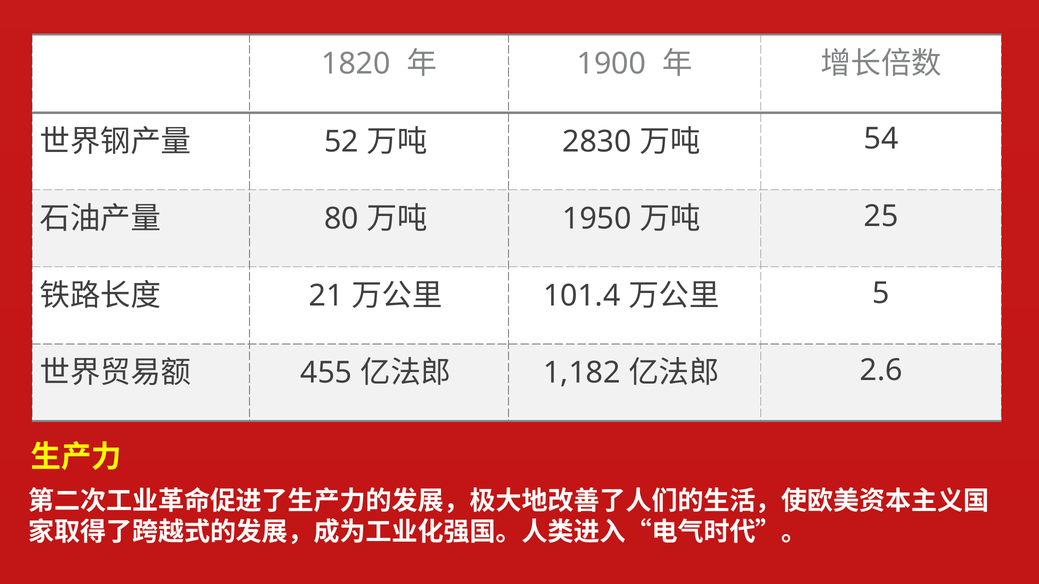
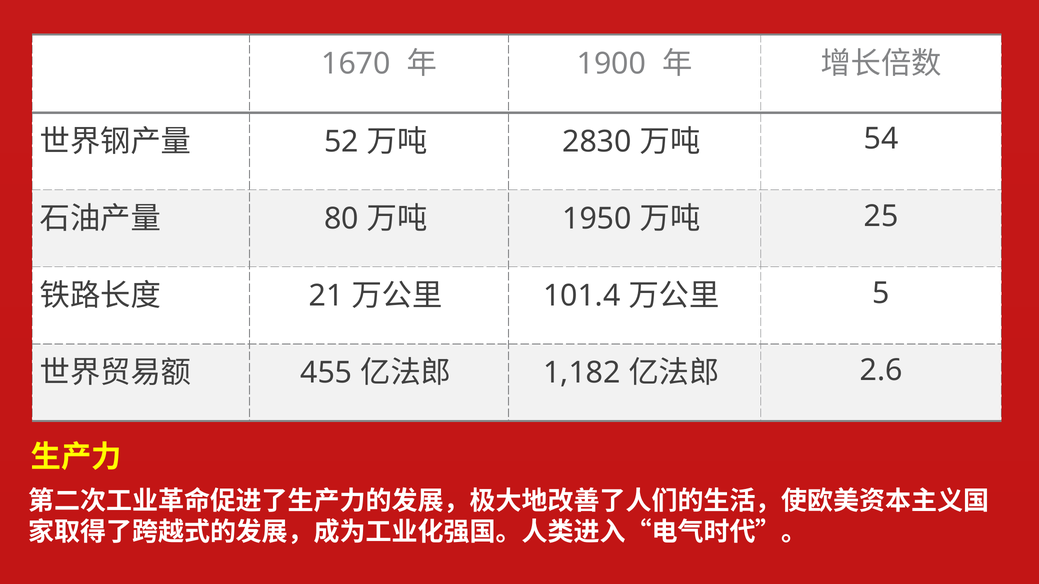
1820: 1820 -> 1670 (356, 64)
